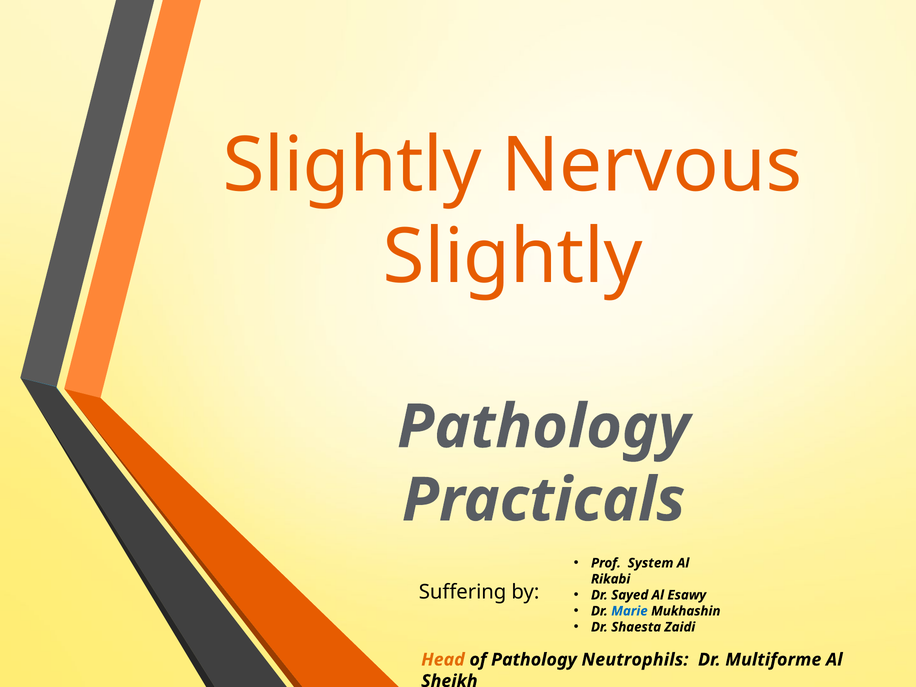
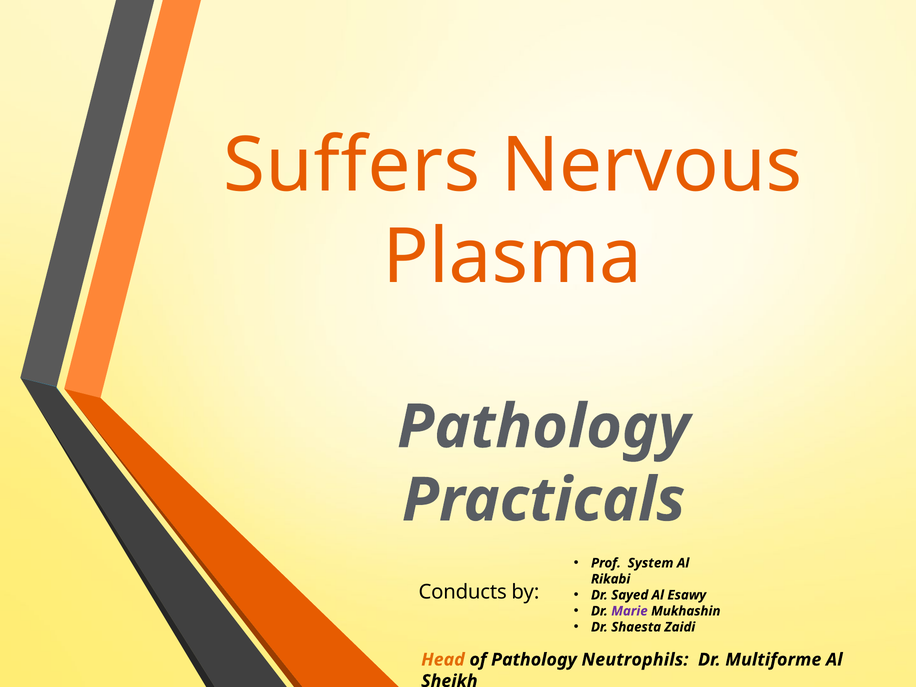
Slightly: Slightly -> Suffers (352, 166)
Slightly: Slightly -> Plasma (513, 257)
Suffering: Suffering -> Conducts (463, 592)
Marie colour: blue -> purple (629, 611)
